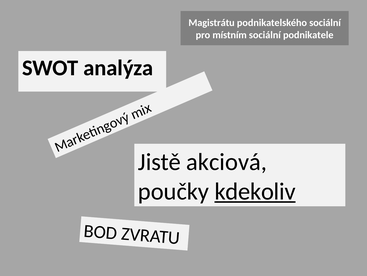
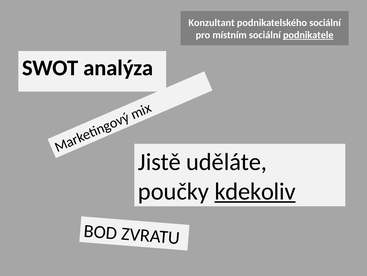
Magistrátu: Magistrátu -> Konzultant (212, 23)
podnikatele underline: none -> present (308, 35)
akciová: akciová -> uděláte (227, 162)
